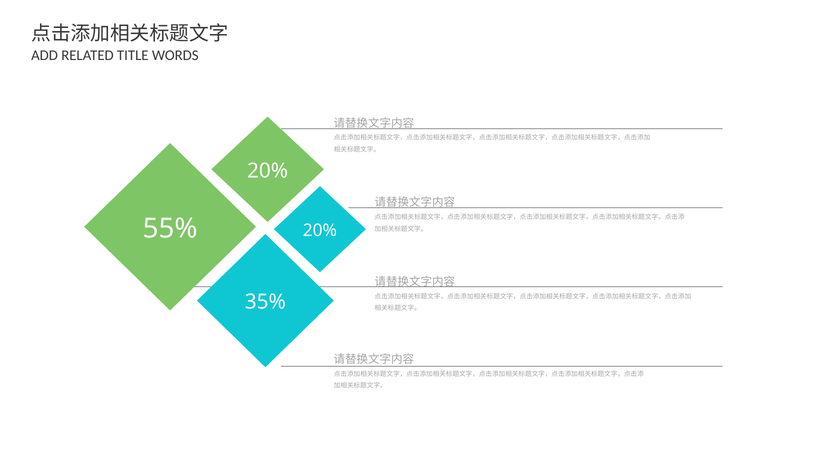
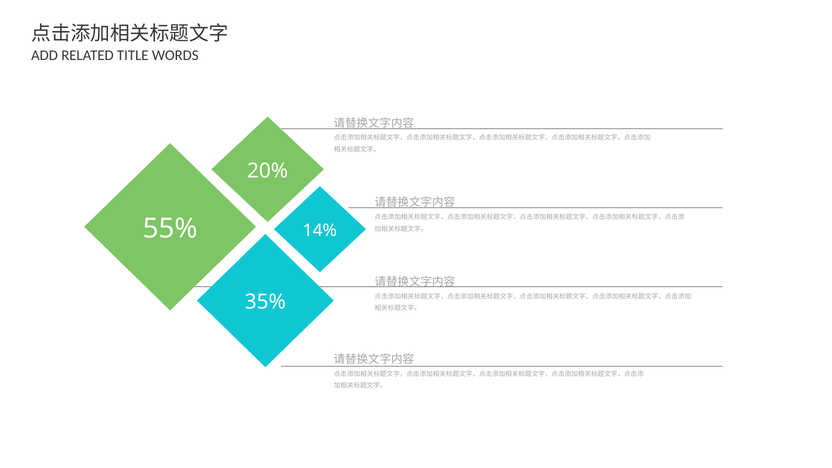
55% 20%: 20% -> 14% (320, 230)
